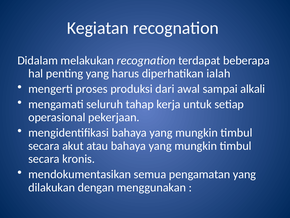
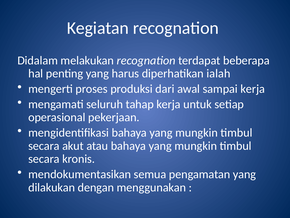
sampai alkali: alkali -> kerja (253, 89)
